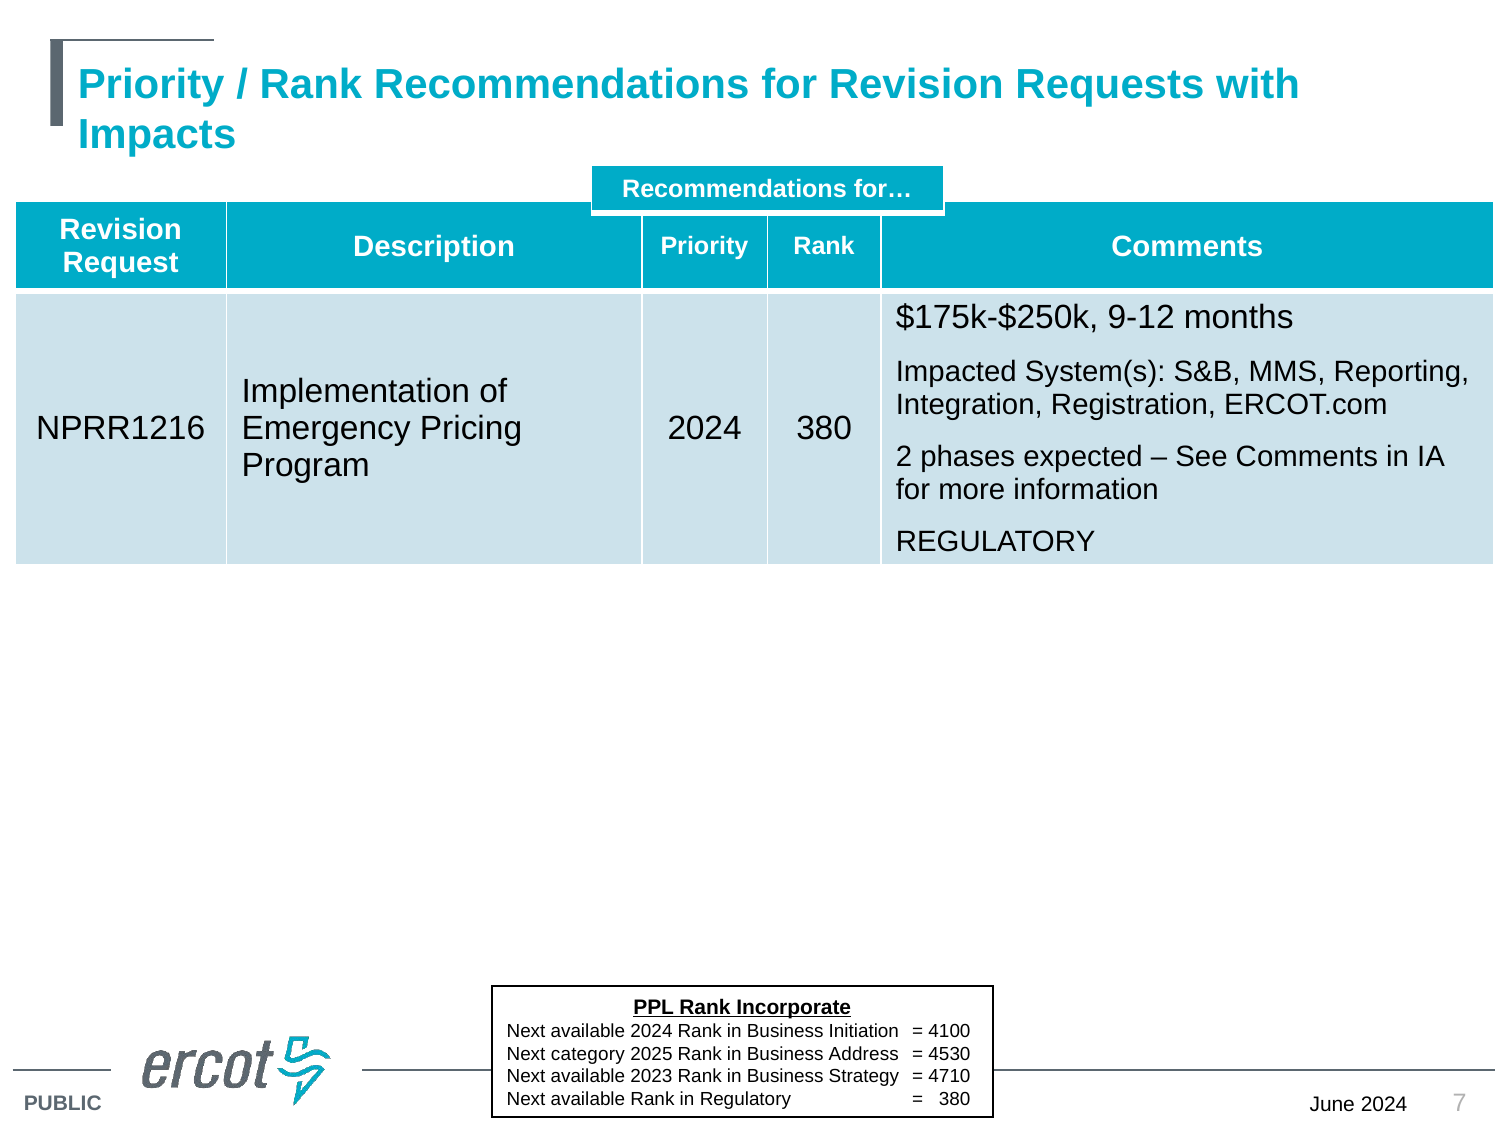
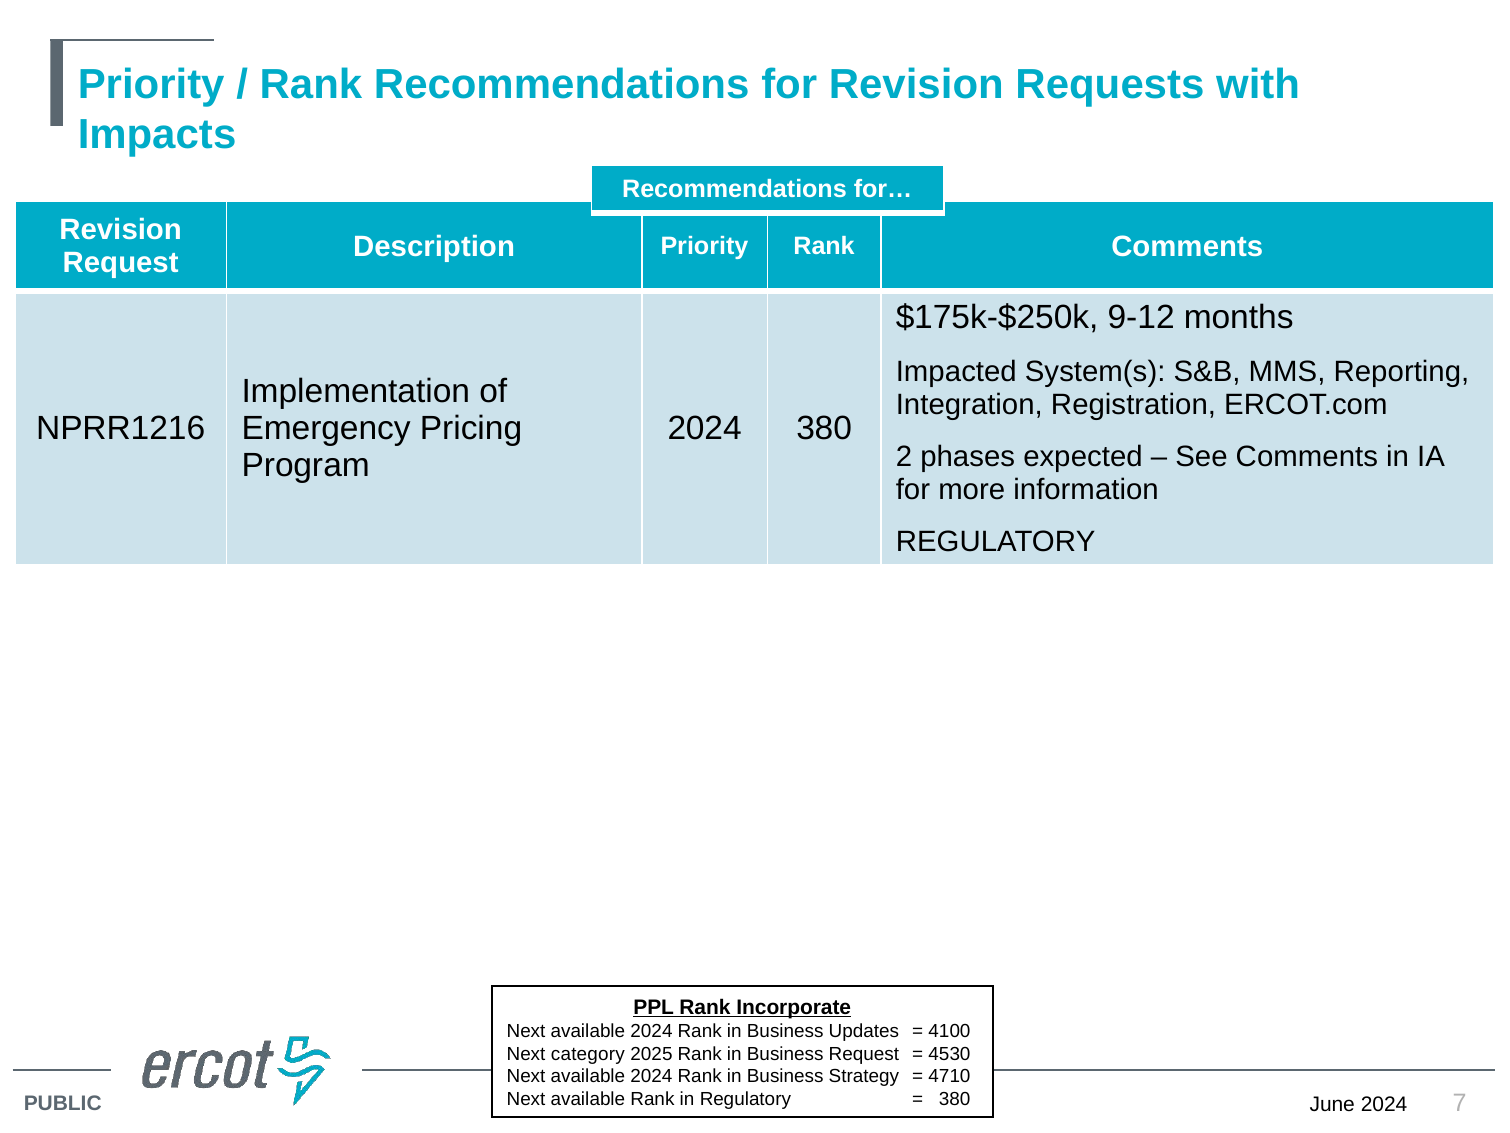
Initiation: Initiation -> Updates (864, 1031)
Business Address: Address -> Request (864, 1053)
2023: 2023 -> 2024 (651, 1076)
